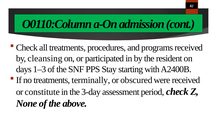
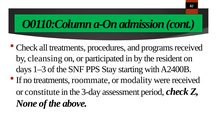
terminally: terminally -> roommate (91, 80)
obscured: obscured -> modality (136, 80)
